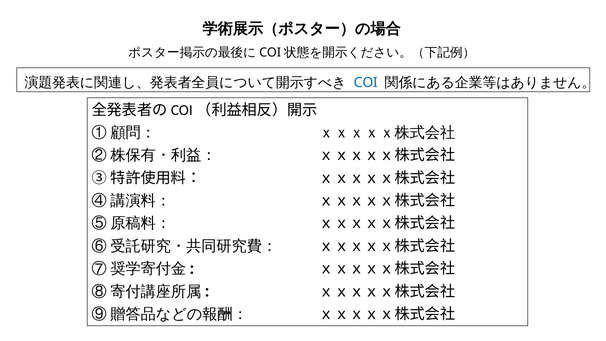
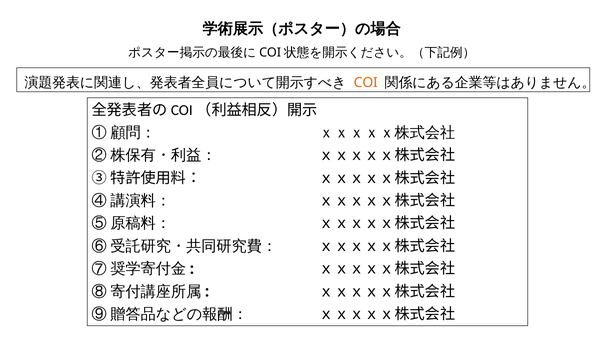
COI colour: blue -> orange (366, 82)
